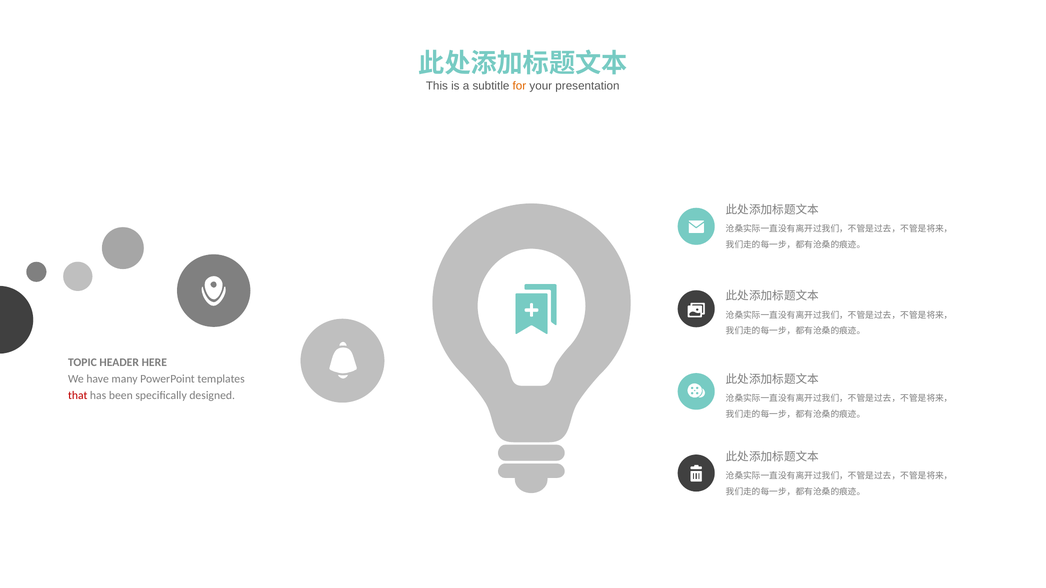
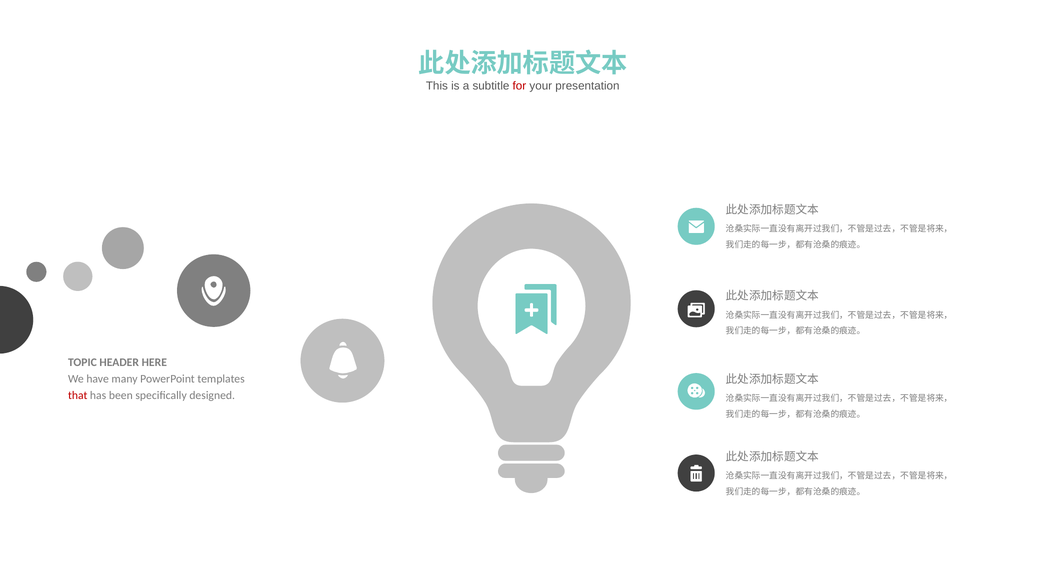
for colour: orange -> red (519, 86)
